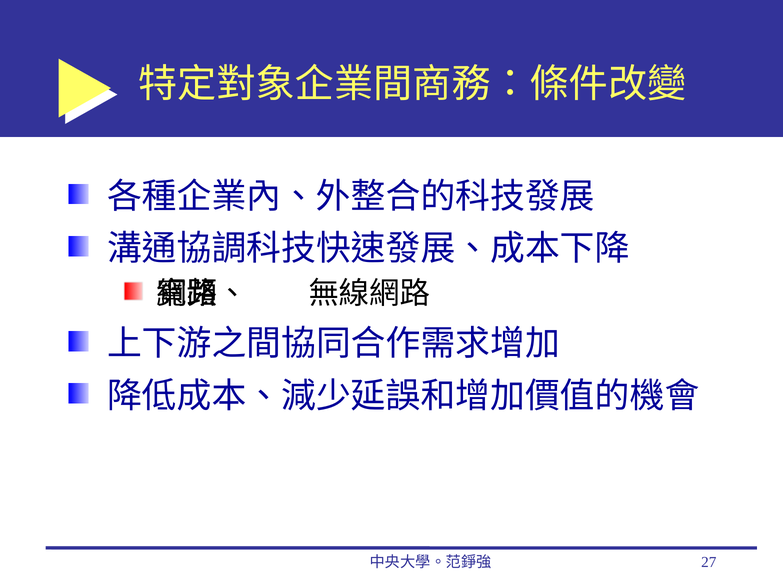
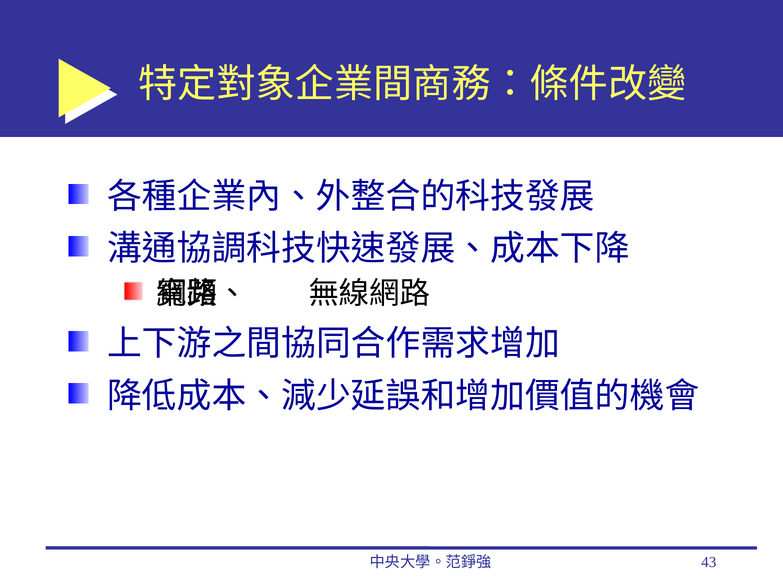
27: 27 -> 43 (709, 562)
